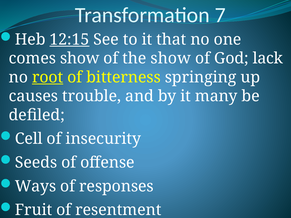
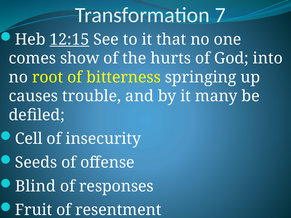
the show: show -> hurts (171, 58)
lack: lack -> into (268, 58)
root underline: present -> none (48, 77)
Ways: Ways -> Blind (35, 186)
